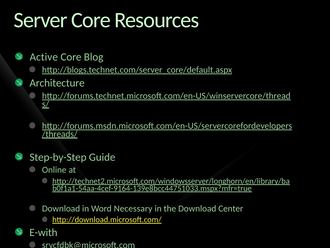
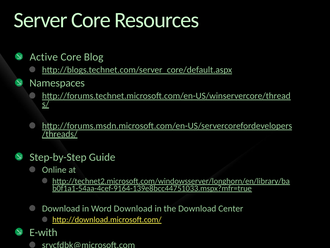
Architecture: Architecture -> Namespaces (57, 83)
Word Necessary: Necessary -> Download (133, 208)
